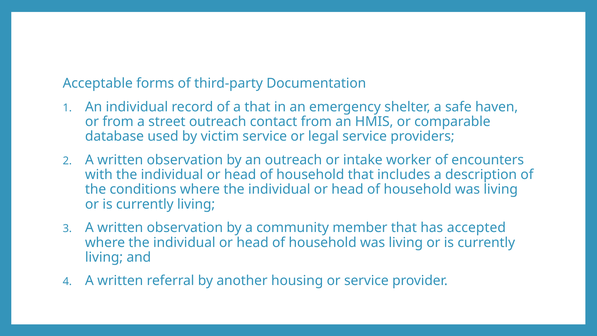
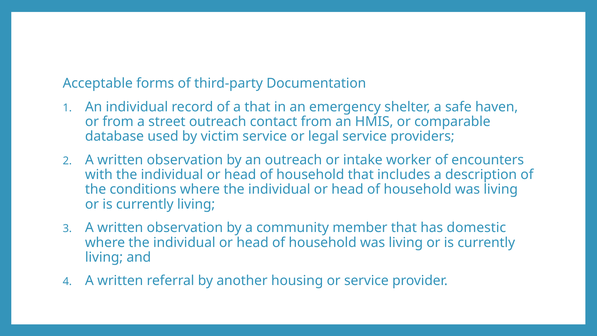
accepted: accepted -> domestic (476, 228)
